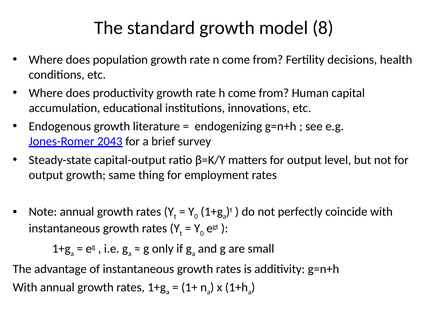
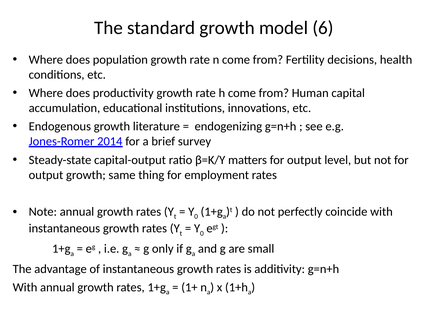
8: 8 -> 6 (323, 28)
2043: 2043 -> 2014 (110, 141)
